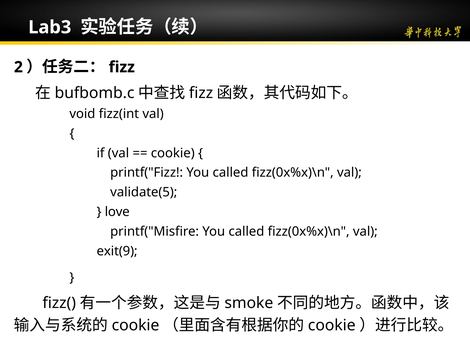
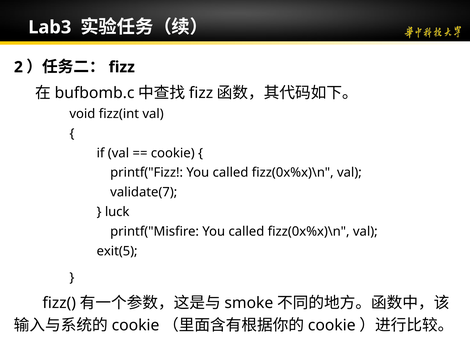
validate(5: validate(5 -> validate(7 (144, 192)
love: love -> luck (117, 212)
exit(9: exit(9 -> exit(5 (117, 251)
